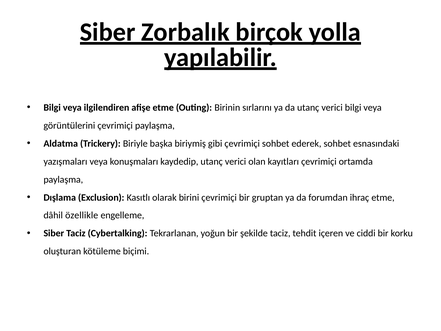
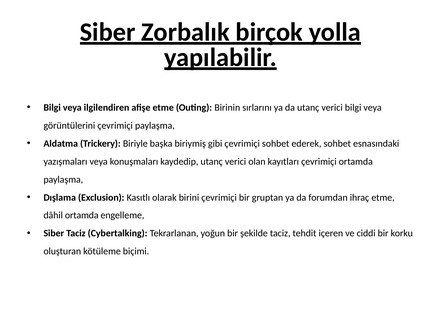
dâhil özellikle: özellikle -> ortamda (82, 215)
